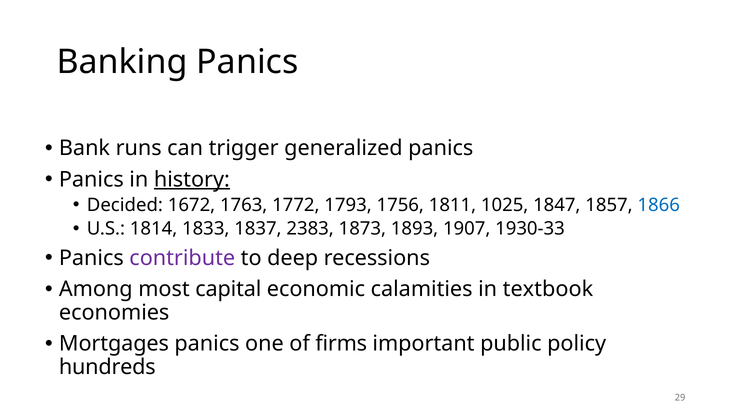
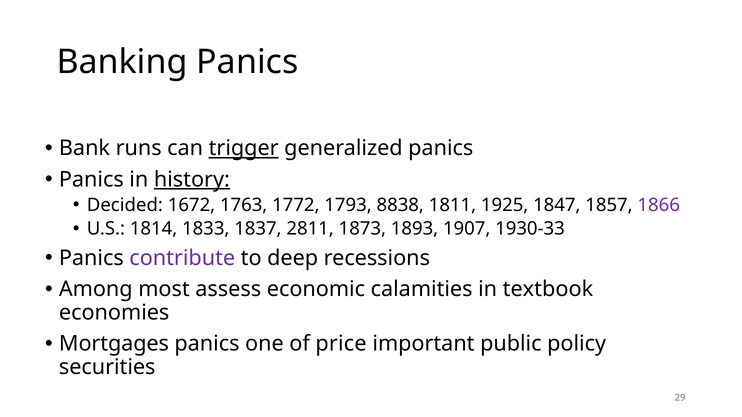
trigger underline: none -> present (244, 148)
1756: 1756 -> 8838 (400, 205)
1025: 1025 -> 1925 (505, 205)
1866 colour: blue -> purple (659, 205)
2383: 2383 -> 2811 (310, 229)
capital: capital -> assess (228, 290)
firms: firms -> price (341, 344)
hundreds: hundreds -> securities (107, 367)
